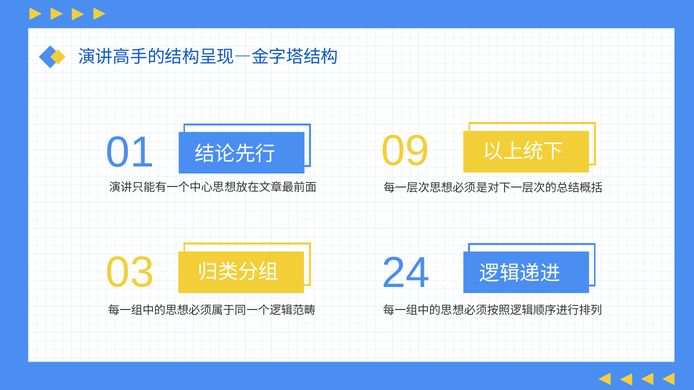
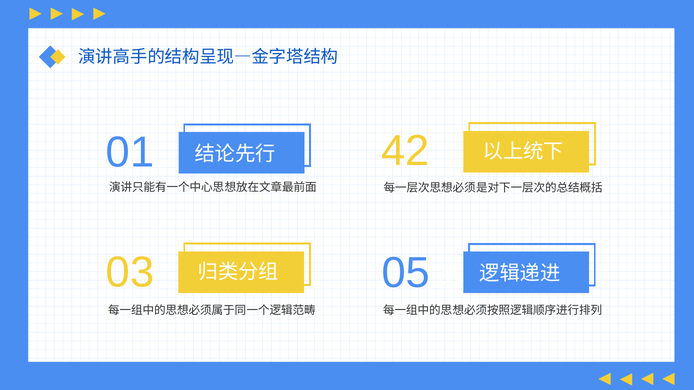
09: 09 -> 42 (405, 151)
24: 24 -> 05 (406, 273)
